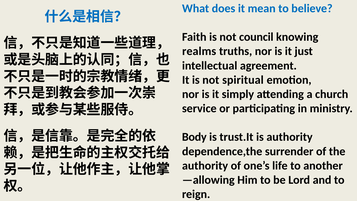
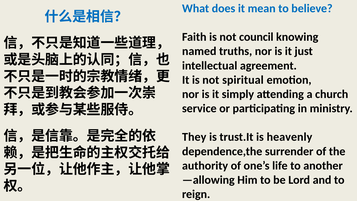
realms: realms -> named (199, 51)
Body: Body -> They (194, 137)
is authority: authority -> heavenly (289, 137)
